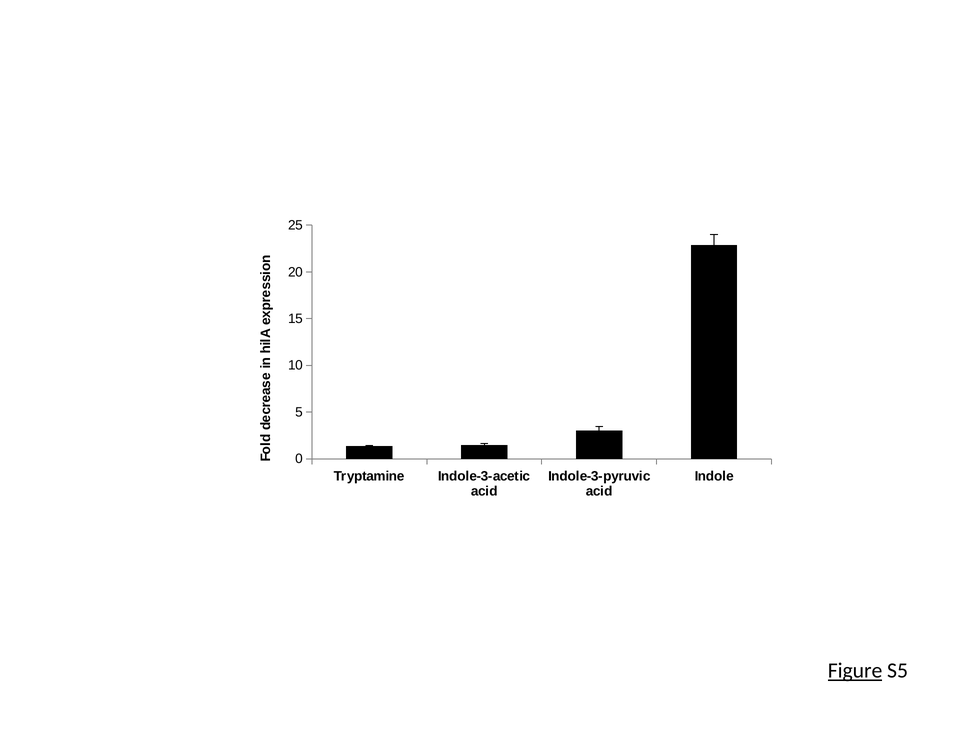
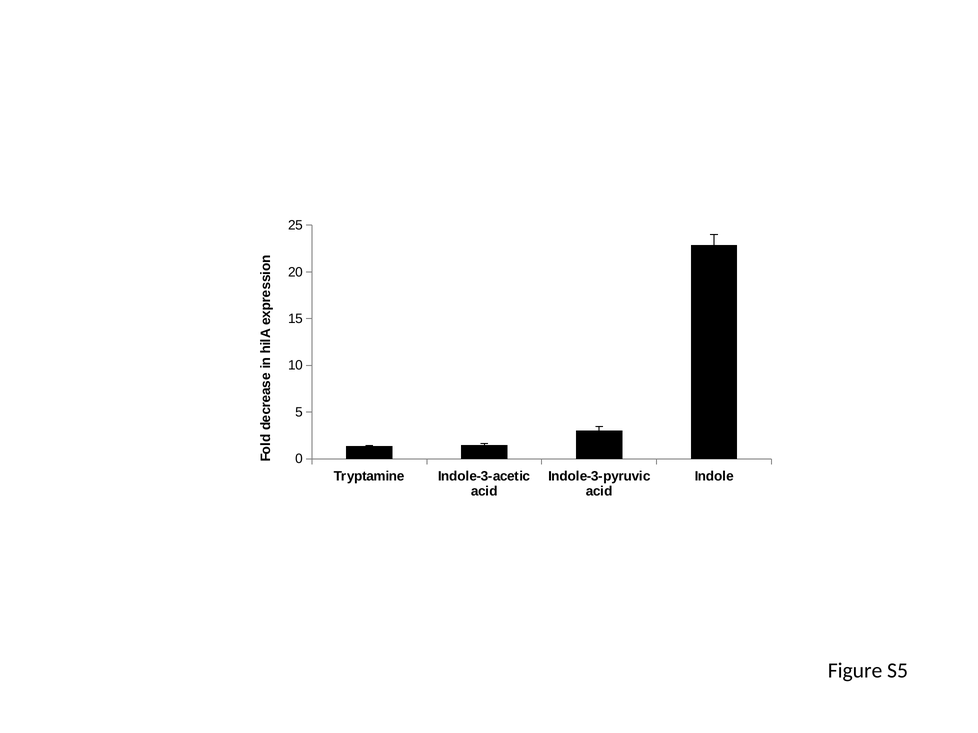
Figure underline: present -> none (855, 671)
